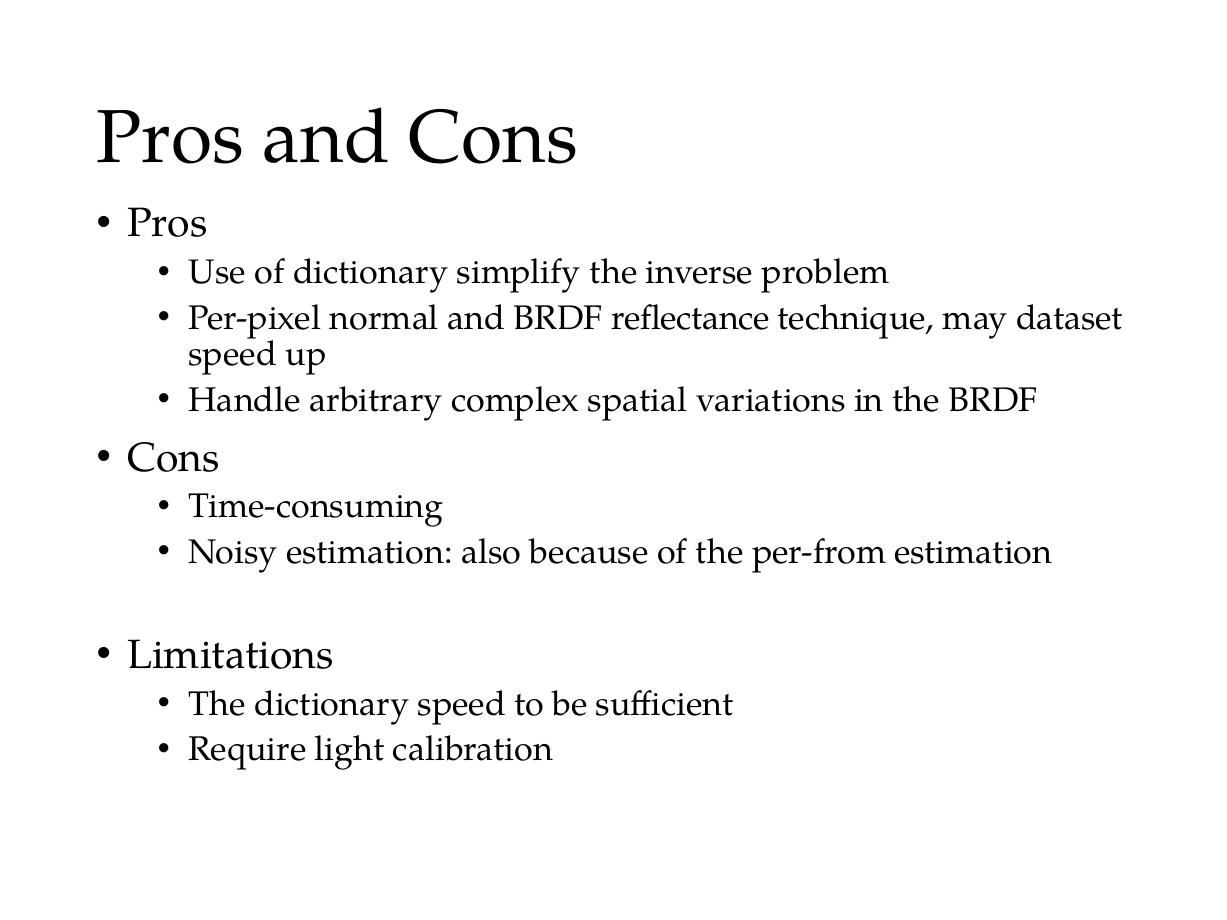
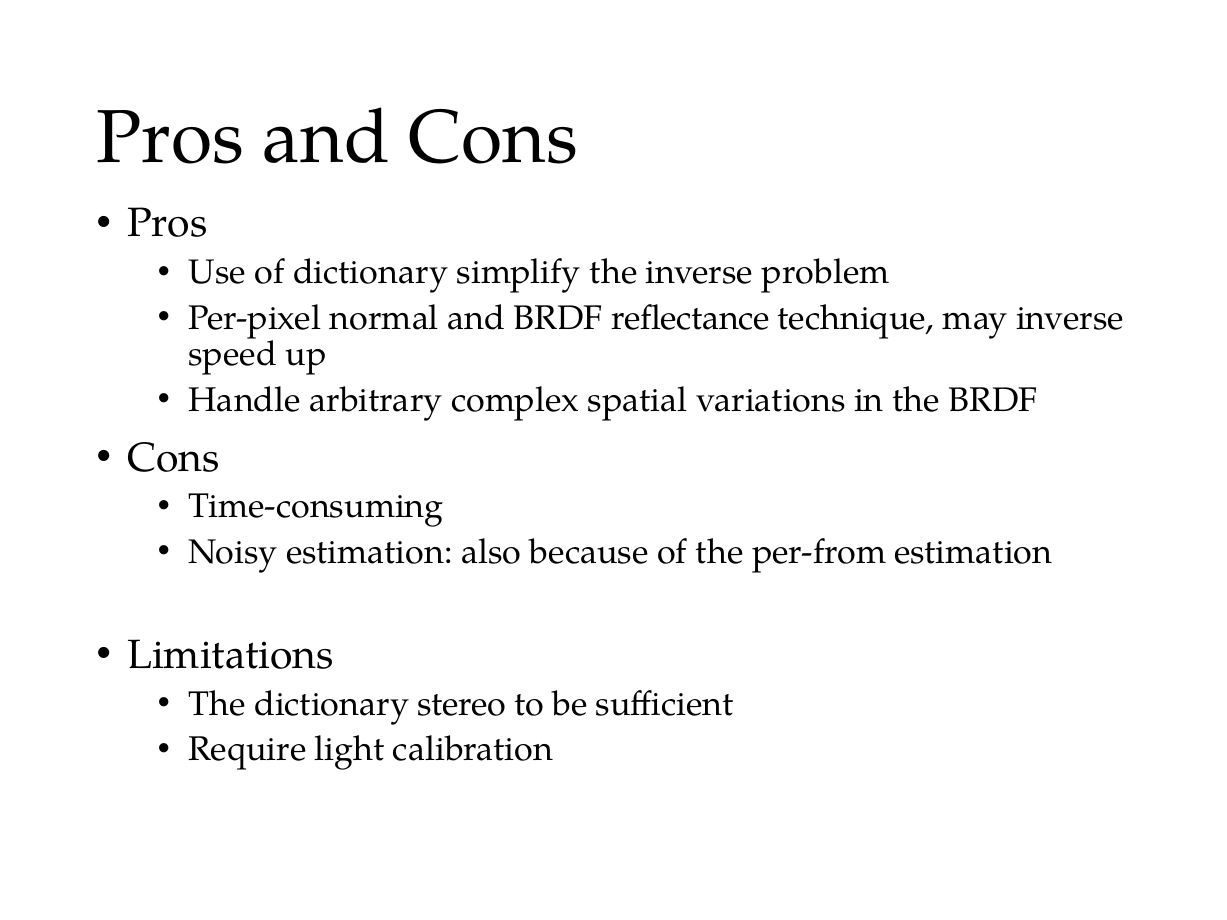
may dataset: dataset -> inverse (1070, 318)
dictionary speed: speed -> stereo (462, 704)
